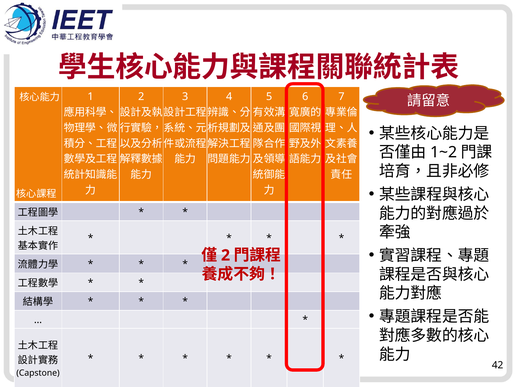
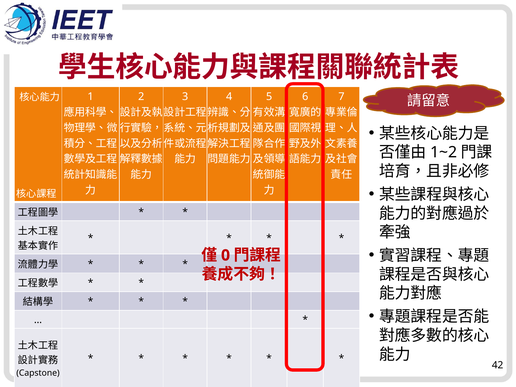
2: 2 -> 0 (226, 255)
